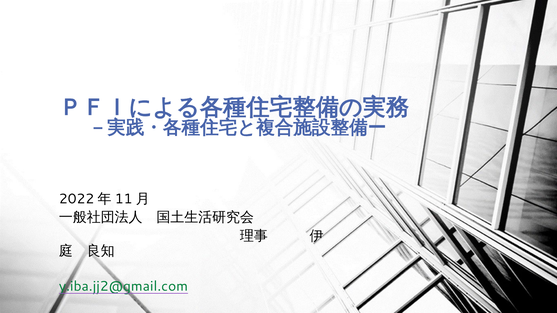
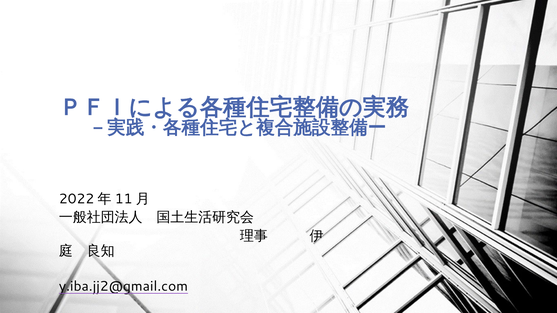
y.iba.jj2@gmail.com colour: green -> black (123, 287)
